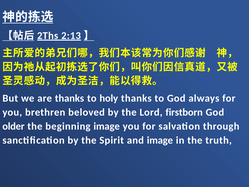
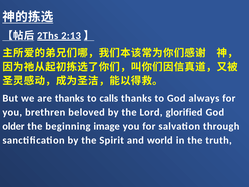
holy: holy -> calls (109, 98)
firstborn: firstborn -> glorified (184, 112)
and image: image -> world (160, 140)
